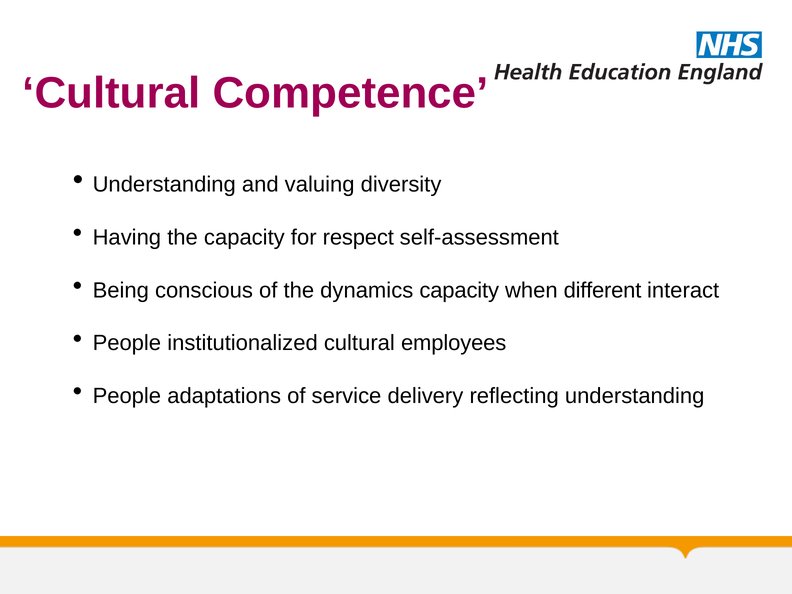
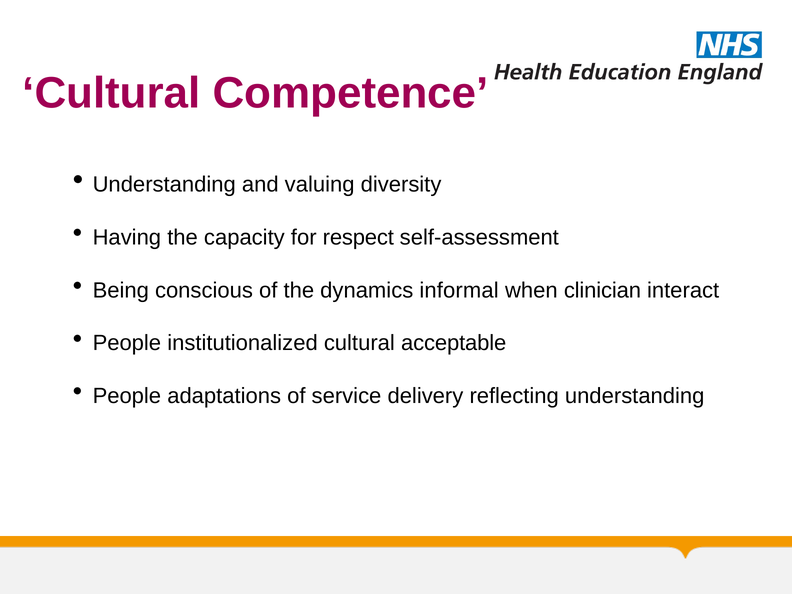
dynamics capacity: capacity -> informal (459, 290)
different: different -> clinician (602, 290)
employees: employees -> acceptable (454, 343)
